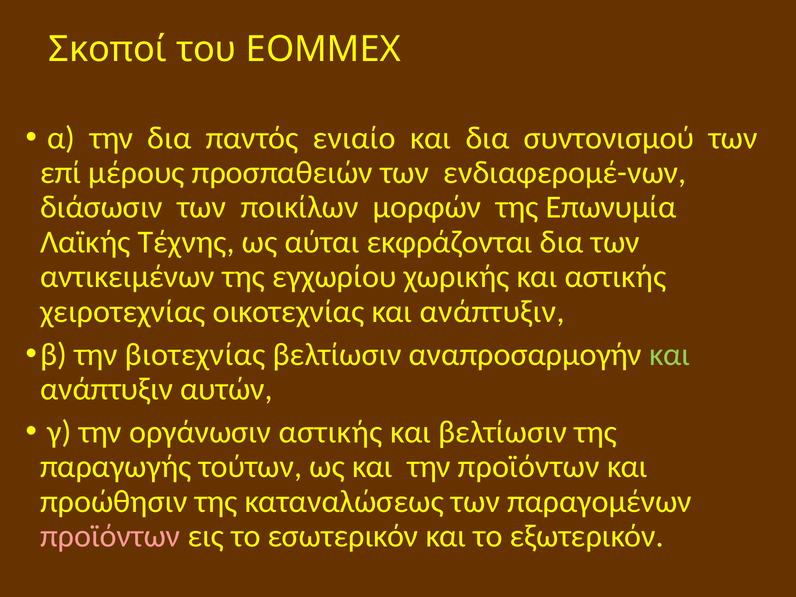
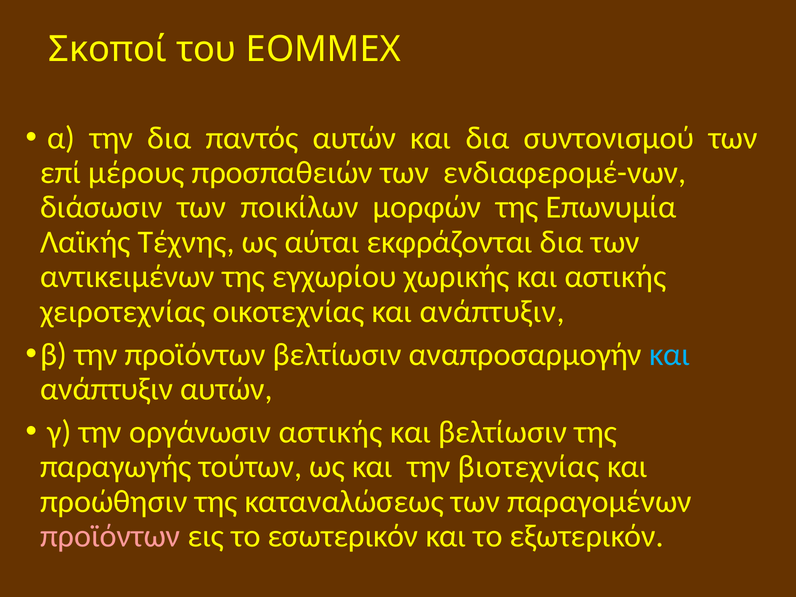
παντός ενιαίο: ενιαίο -> αυτών (355, 138)
την βιοτεχνίας: βιοτεχνίας -> προϊόντων (195, 354)
και colour: light green -> light blue (670, 354)
την προϊόντων: προϊόντων -> βιοτεχνίας (529, 467)
